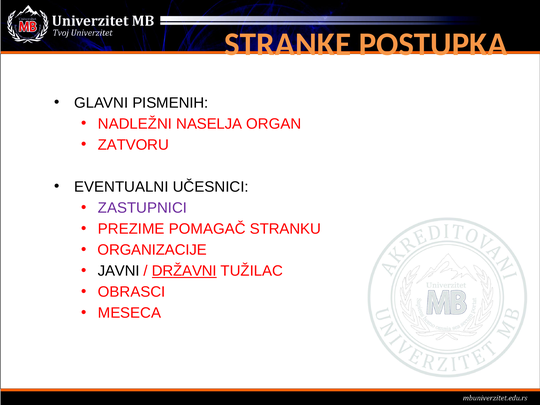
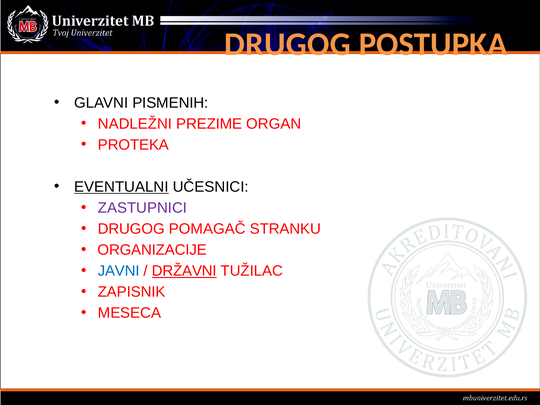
STRANKE: STRANKE -> DRUGOG (288, 44)
NASELJA: NASELJA -> PREZIME (209, 124)
ZATVORU: ZATVORU -> PROTEKA (133, 145)
EVENTUALNI underline: none -> present (121, 187)
PREZIME: PREZIME -> DRUGOG (131, 229)
JAVNI colour: black -> blue (119, 271)
OBRASCI: OBRASCI -> ZAPISNIK (132, 292)
